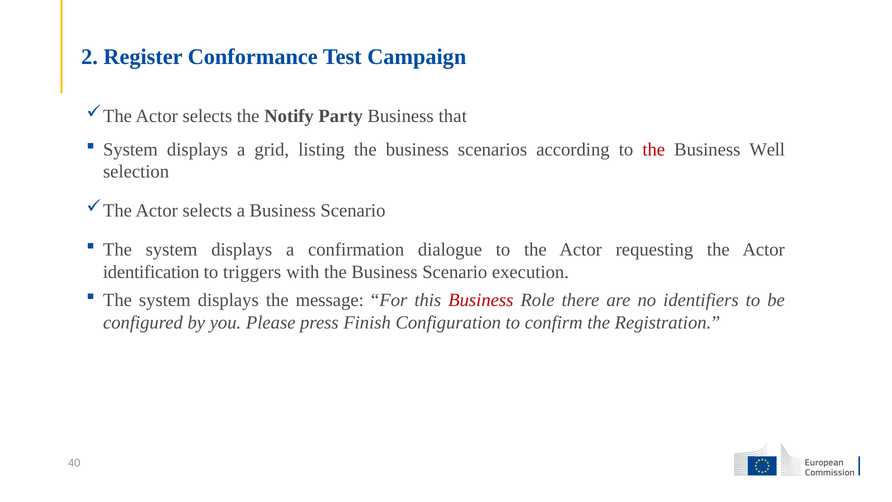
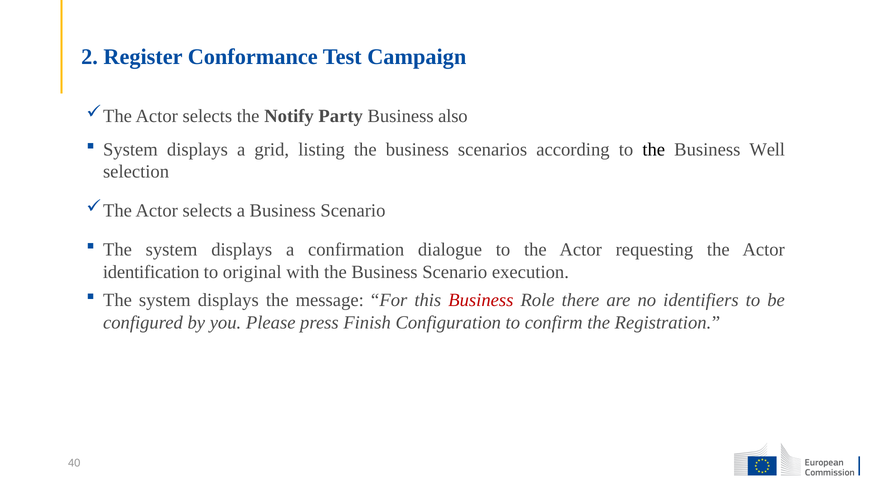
that: that -> also (453, 116)
the colour: red -> black (654, 149)
triggers: triggers -> original (252, 272)
